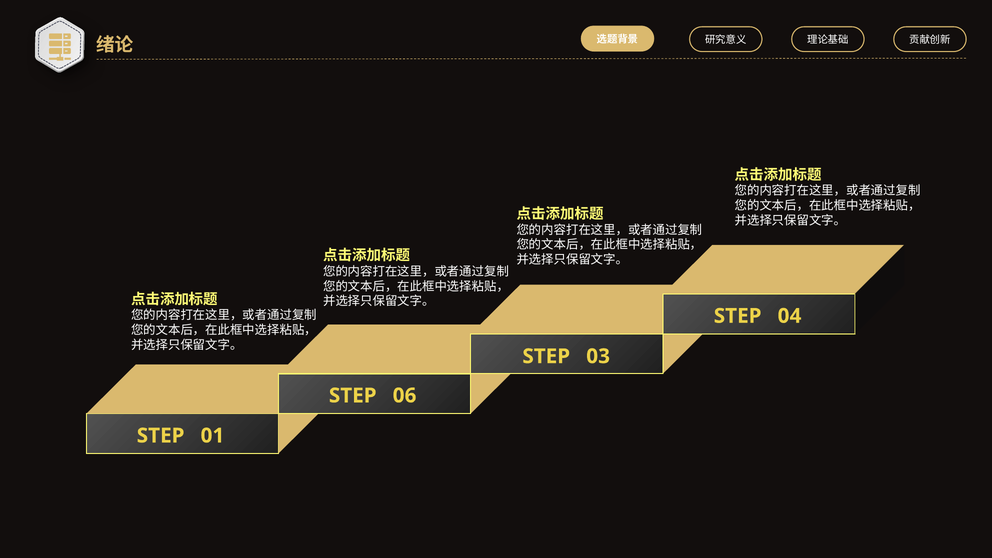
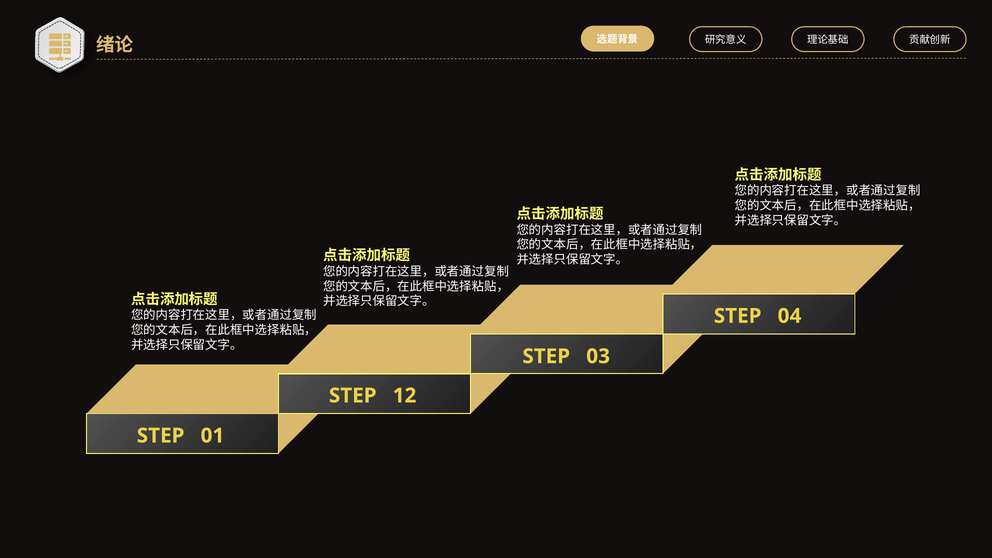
06: 06 -> 12 (405, 396)
